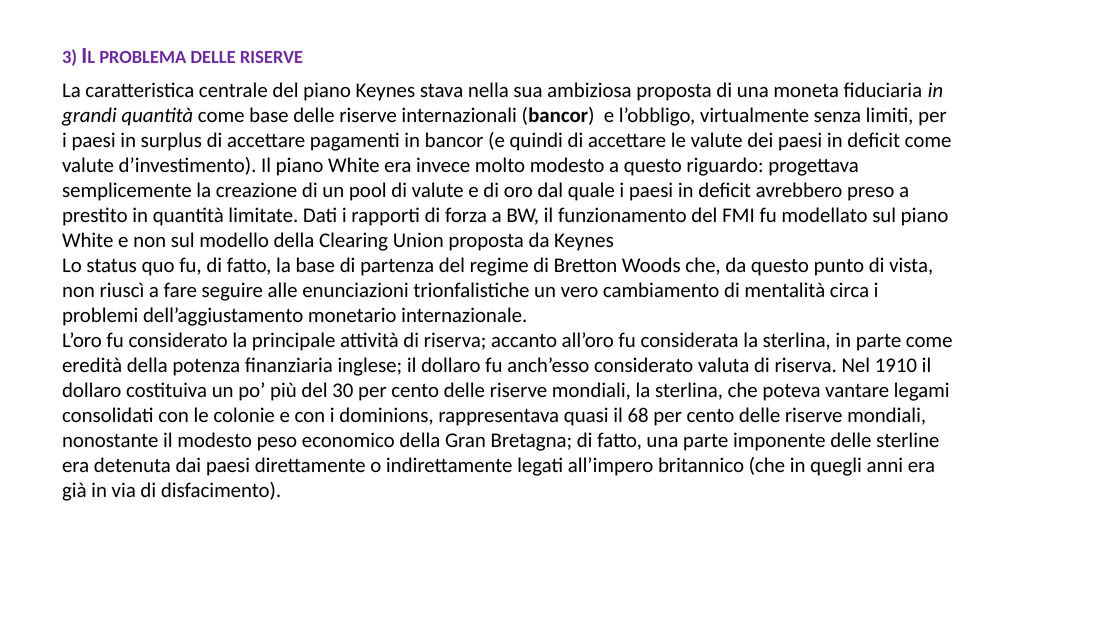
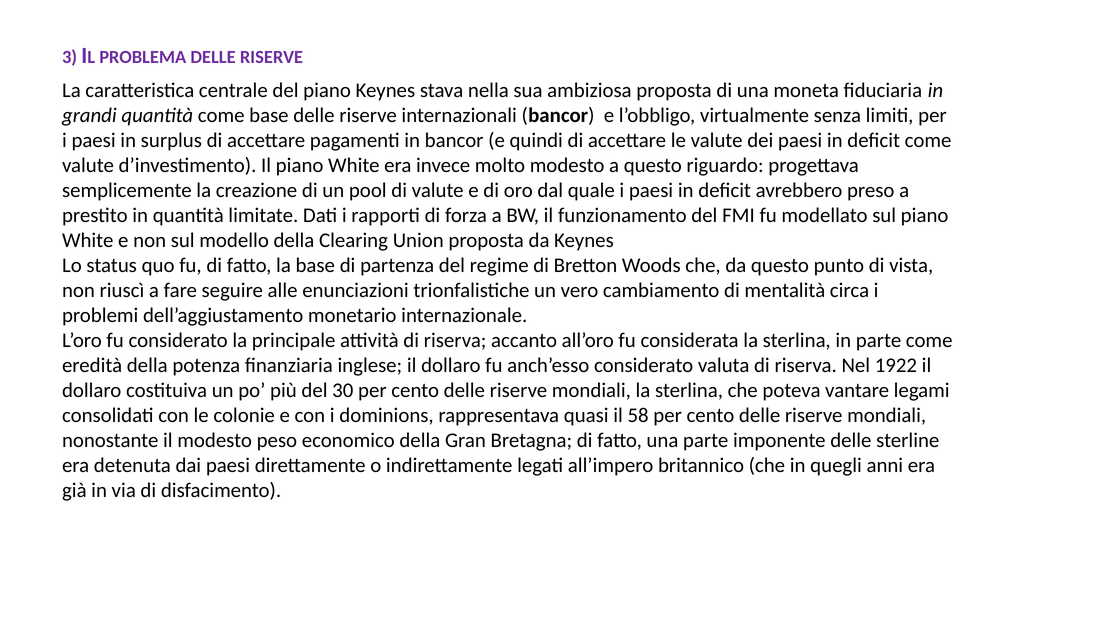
1910: 1910 -> 1922 (896, 366)
68: 68 -> 58 (638, 416)
